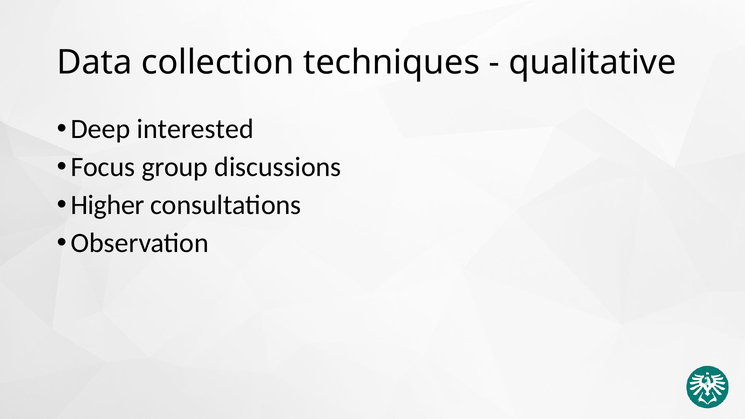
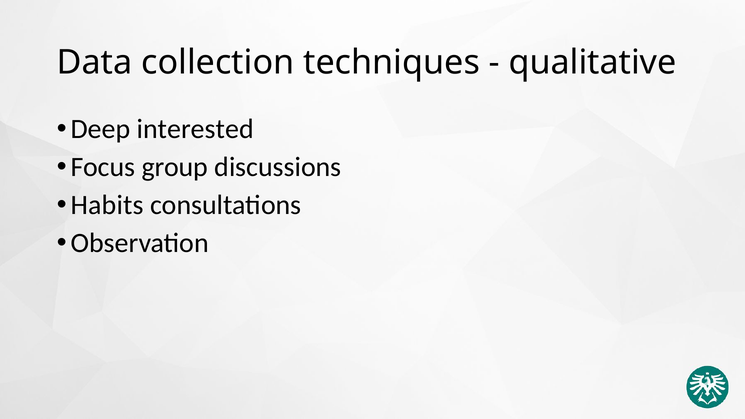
Higher: Higher -> Habits (107, 205)
